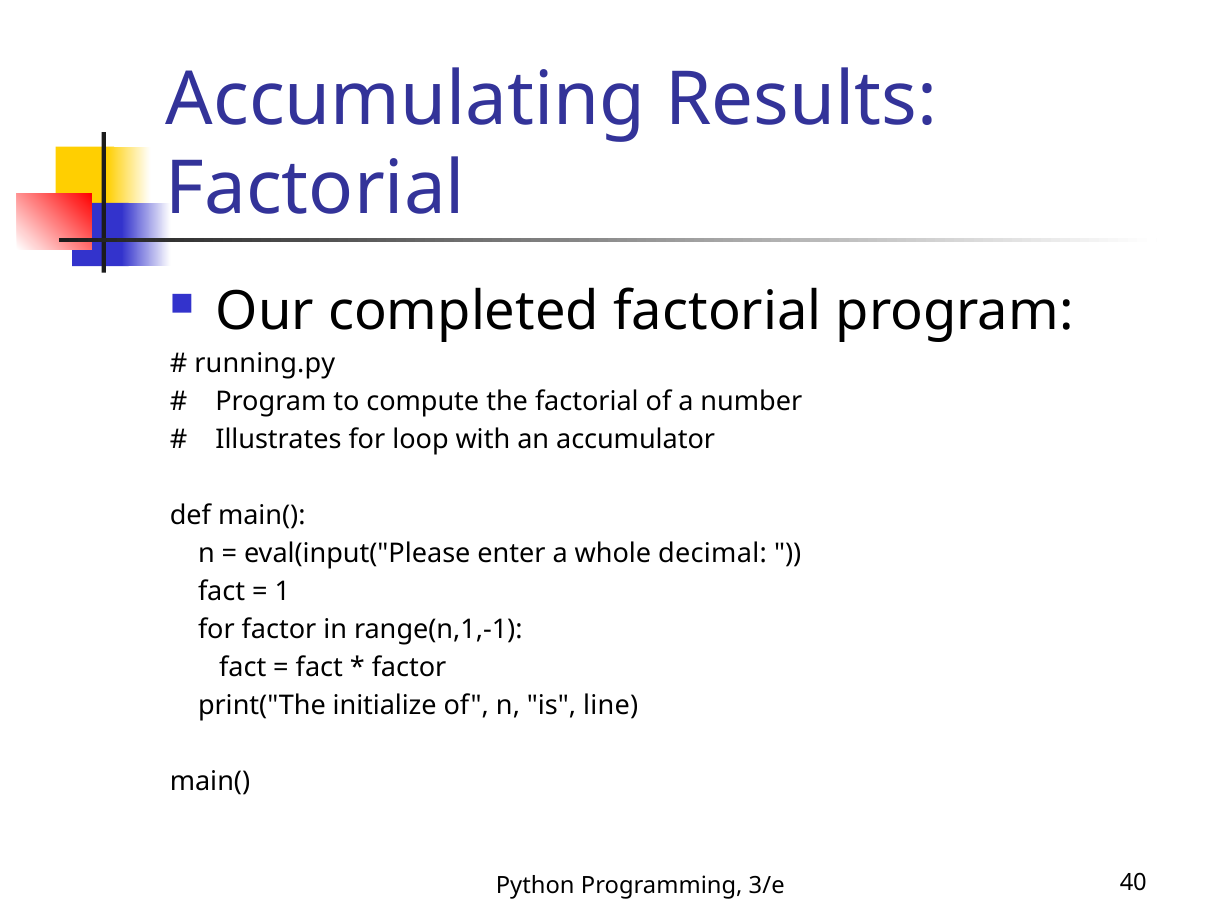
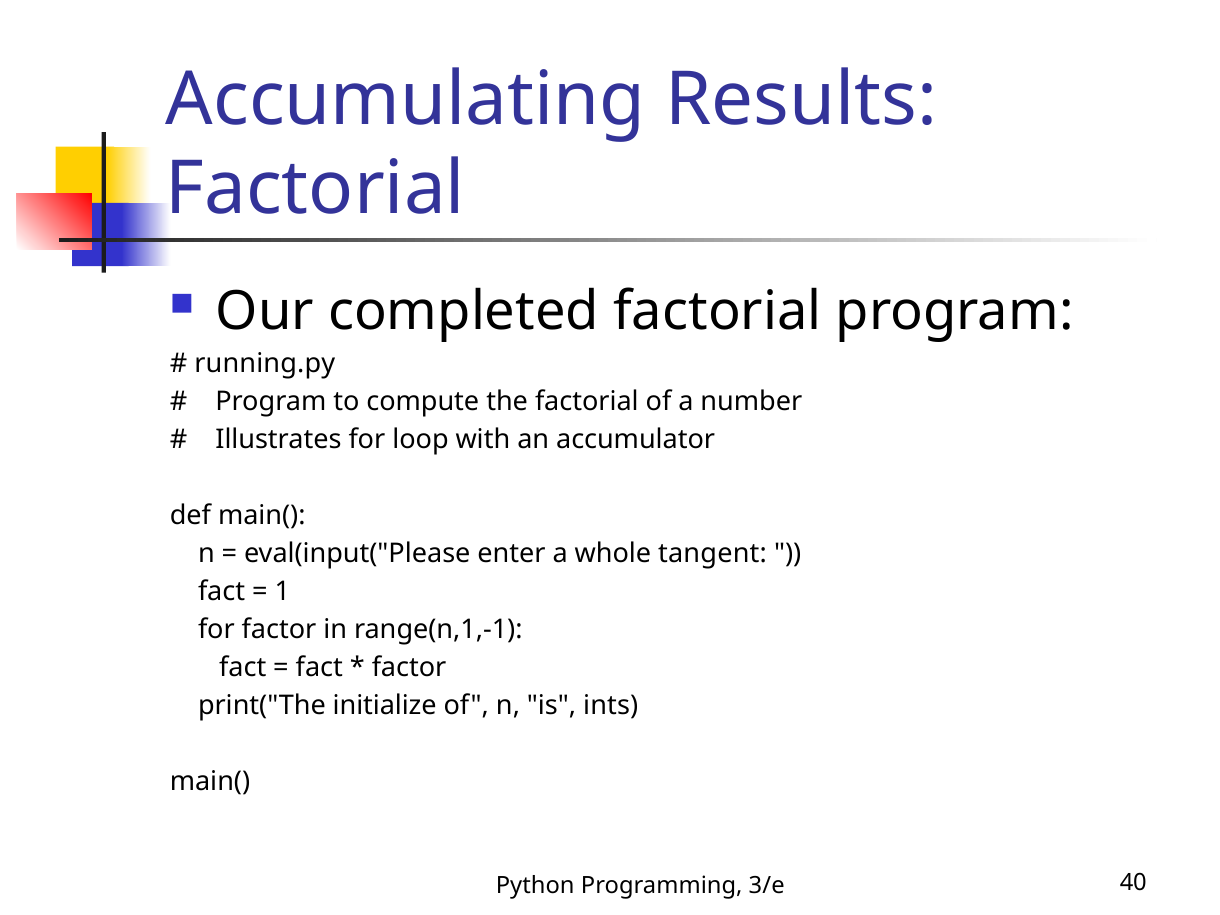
decimal: decimal -> tangent (713, 554)
line: line -> ints (611, 705)
